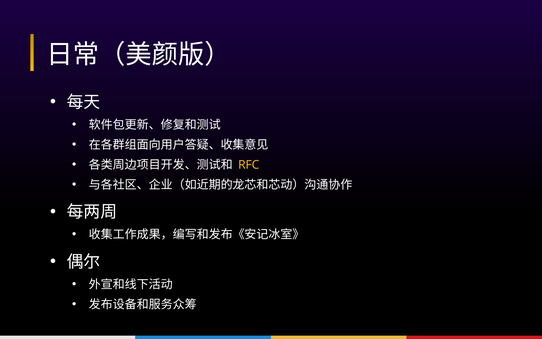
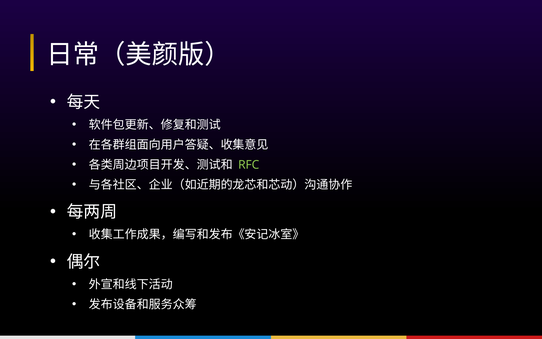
RFC colour: yellow -> light green (249, 165)
